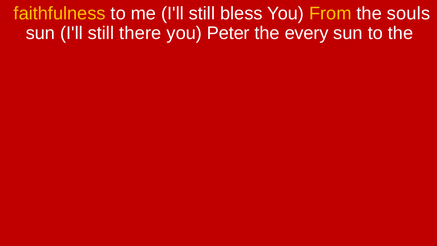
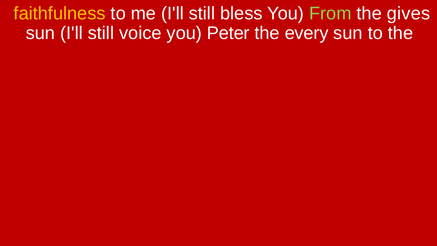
From colour: yellow -> light green (330, 14)
souls: souls -> gives (408, 14)
there: there -> voice (140, 33)
